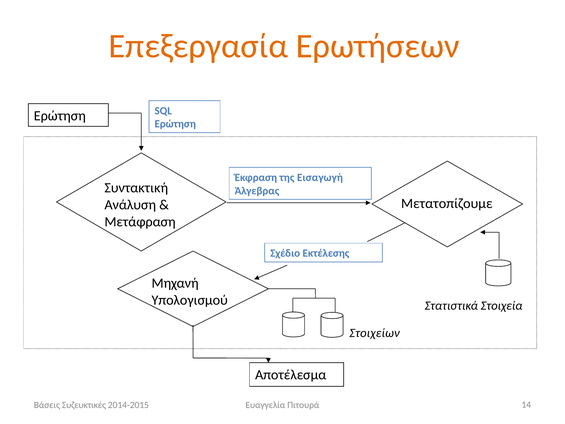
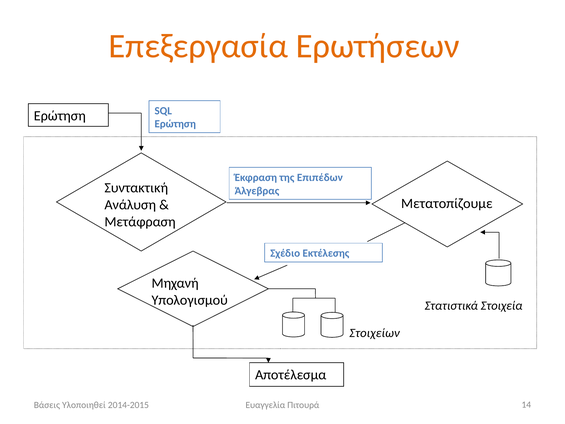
Εισαγωγή: Εισαγωγή -> Επιπέδων (320, 177)
Συζευκτικές: Συζευκτικές -> Υλοποιηθεί (84, 405)
